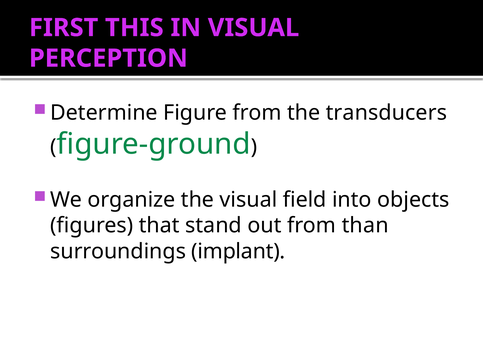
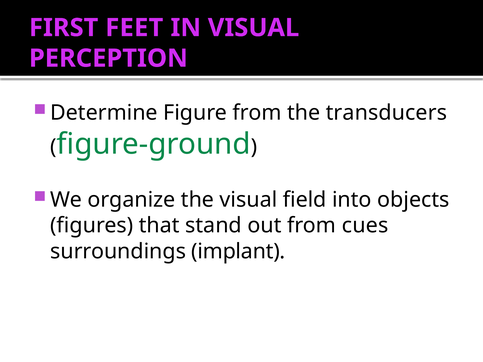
THIS: THIS -> FEET (134, 28)
than: than -> cues (365, 226)
